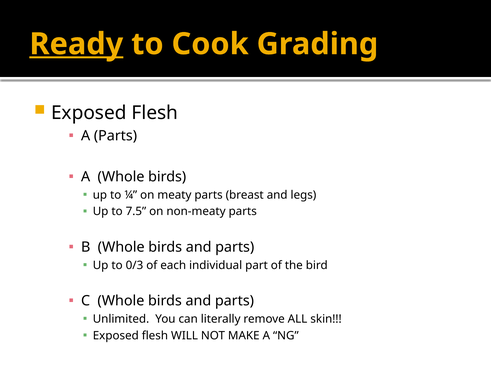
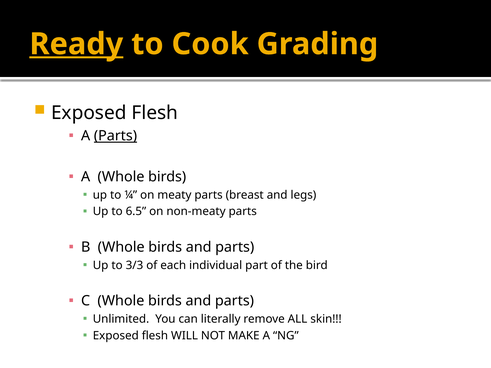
Parts underline: none -> present (115, 136)
7.5: 7.5 -> 6.5 (136, 212)
0/3: 0/3 -> 3/3 (134, 265)
